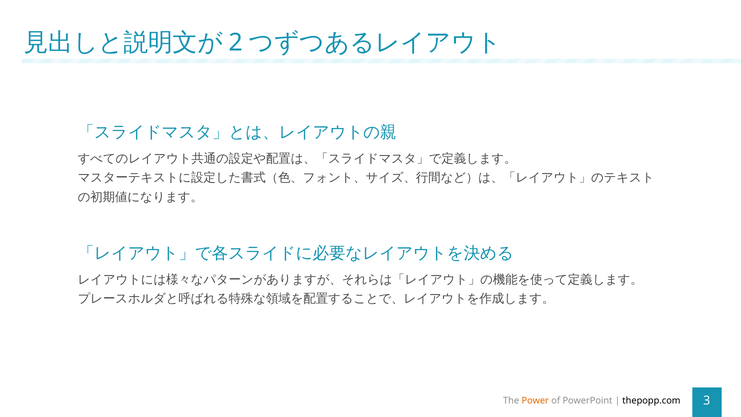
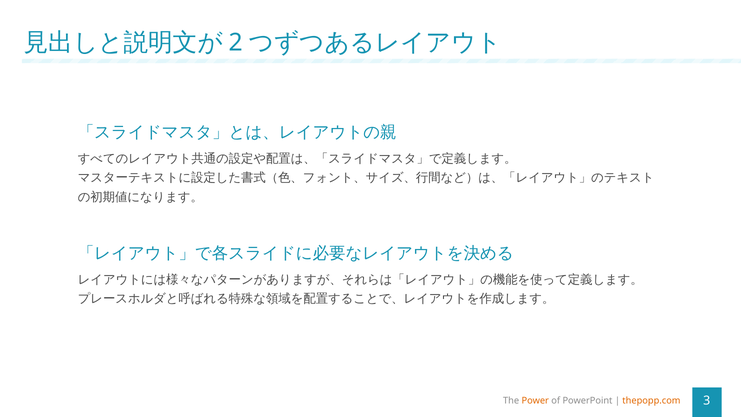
thepopp.com colour: black -> orange (651, 400)
